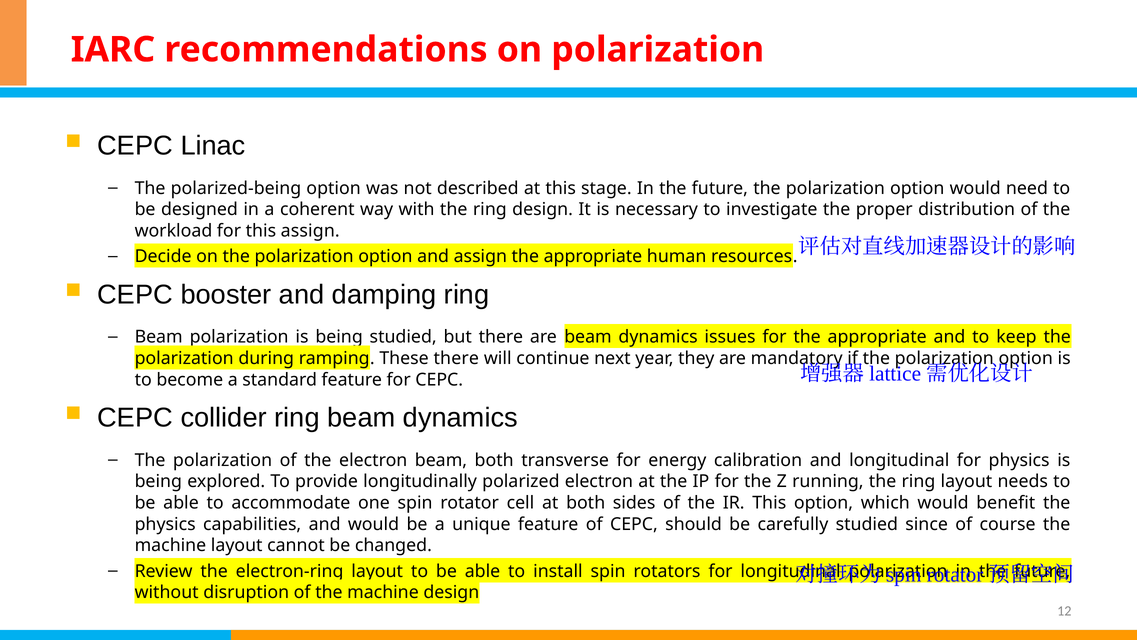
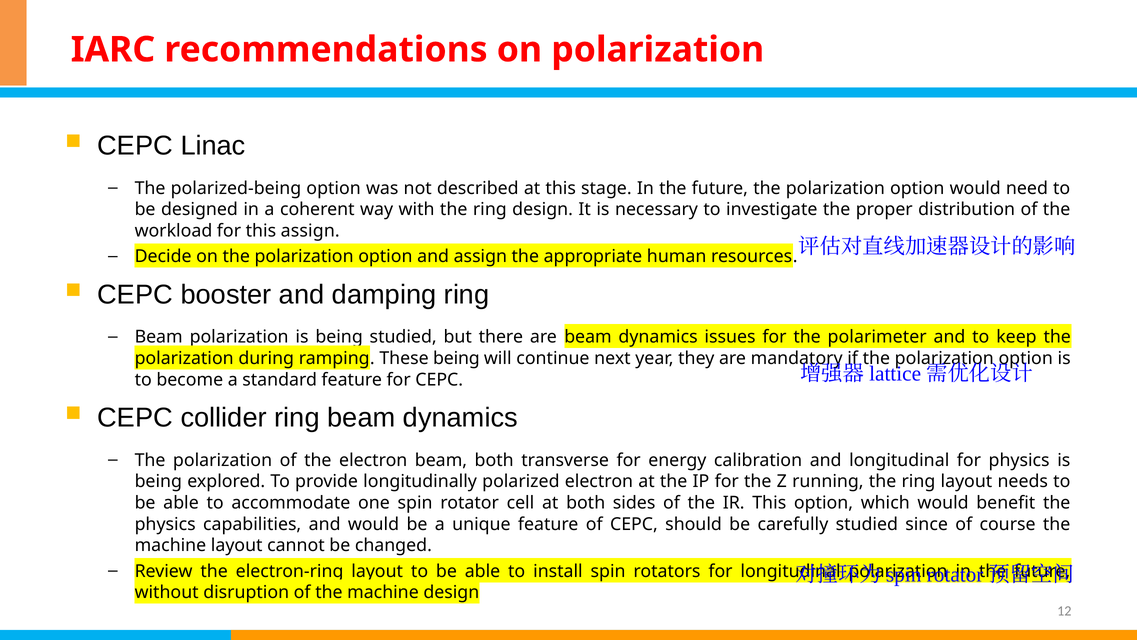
for the appropriate: appropriate -> polarimeter (877, 337)
These there: there -> being (456, 358)
